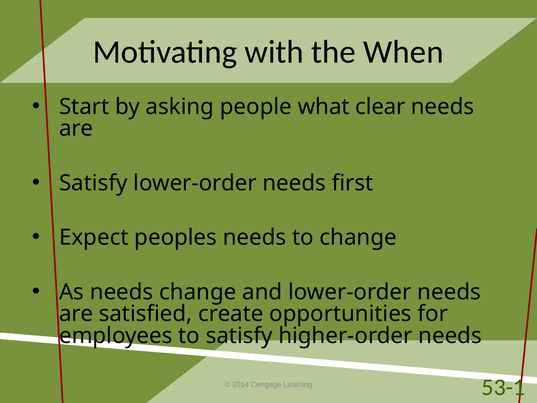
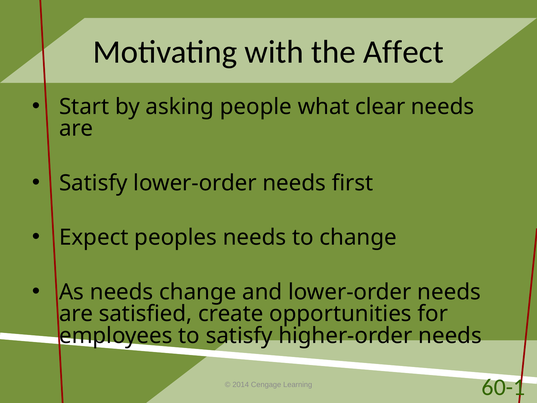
When: When -> Affect (403, 52)
53-1: 53-1 -> 60-1 (503, 387)
